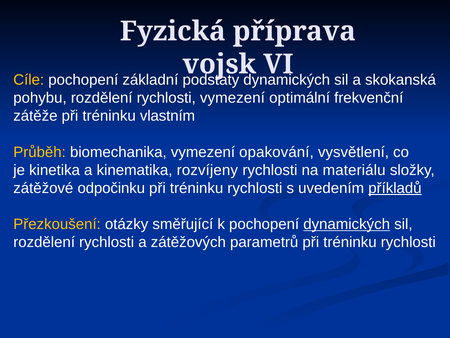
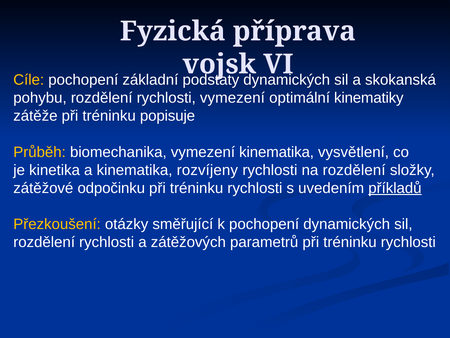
frekvenční: frekvenční -> kinematiky (369, 98)
vlastním: vlastním -> popisuje (168, 116)
vymezení opakování: opakování -> kinematika (277, 152)
na materiálu: materiálu -> rozdělení (354, 170)
dynamických underline: present -> none (347, 224)
